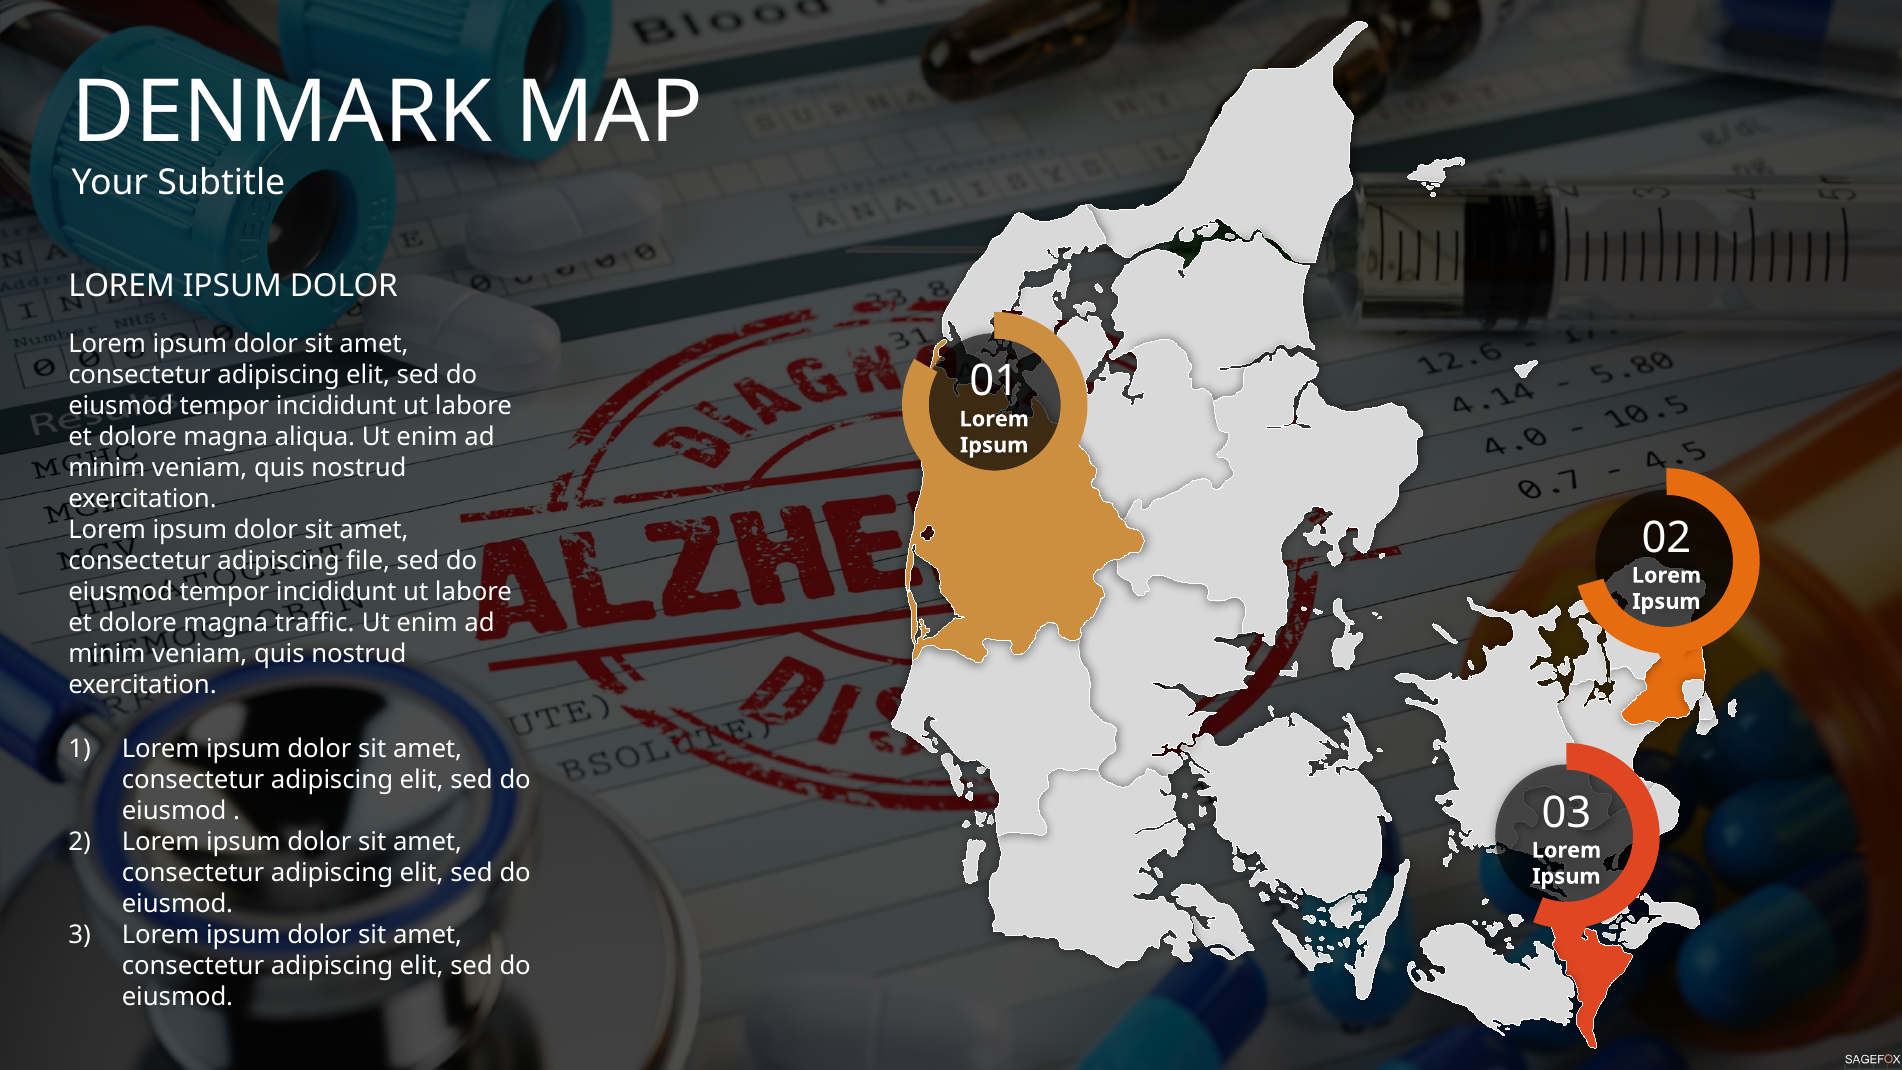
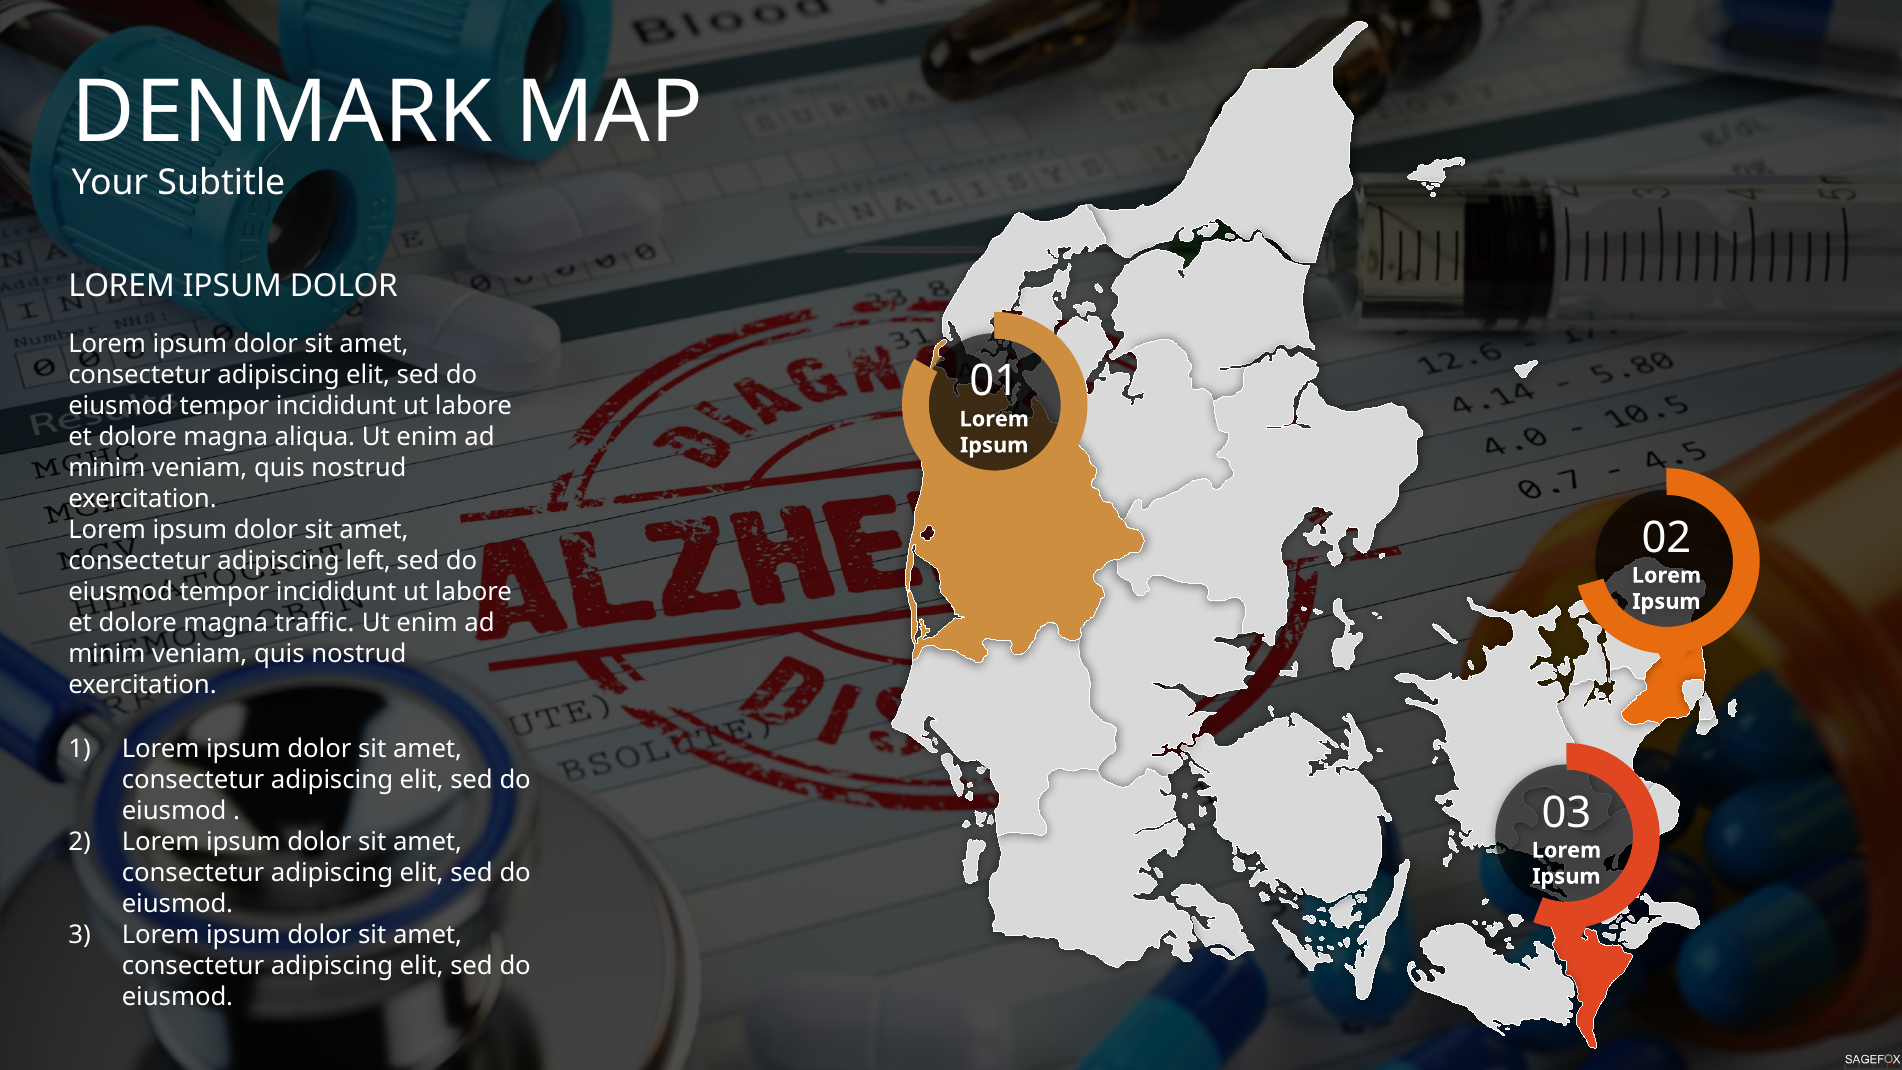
file: file -> left (368, 561)
